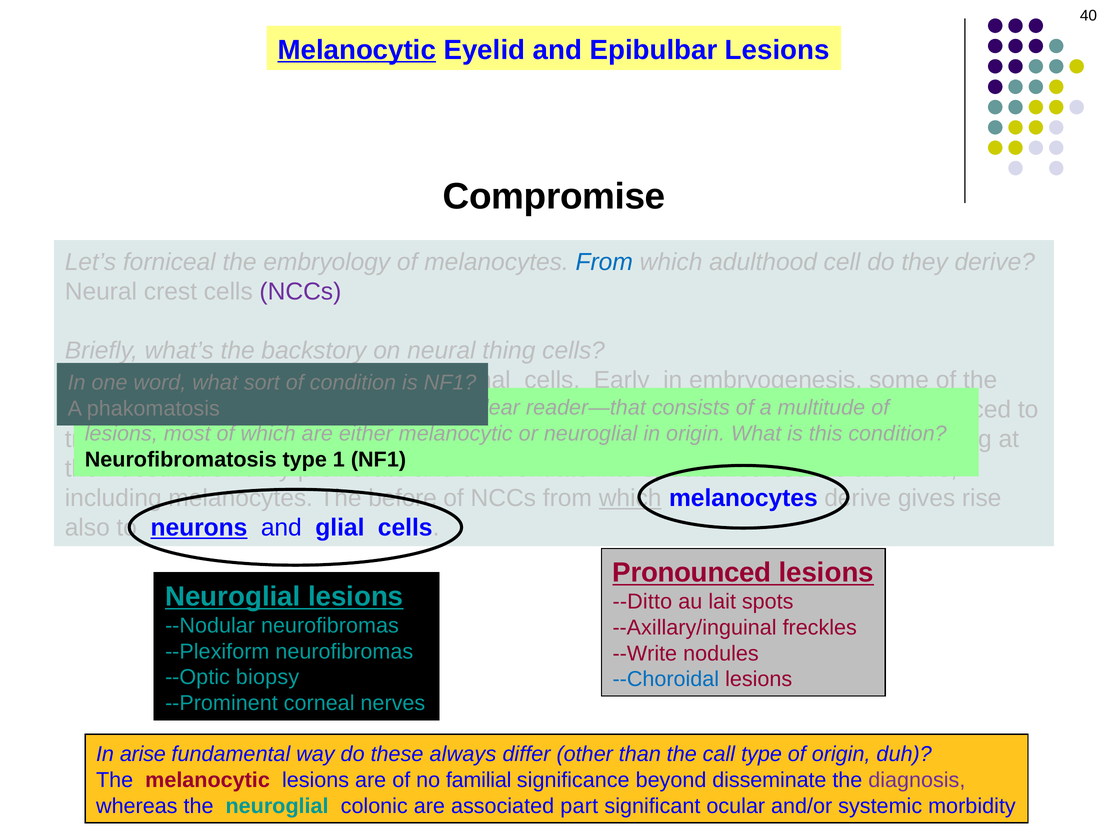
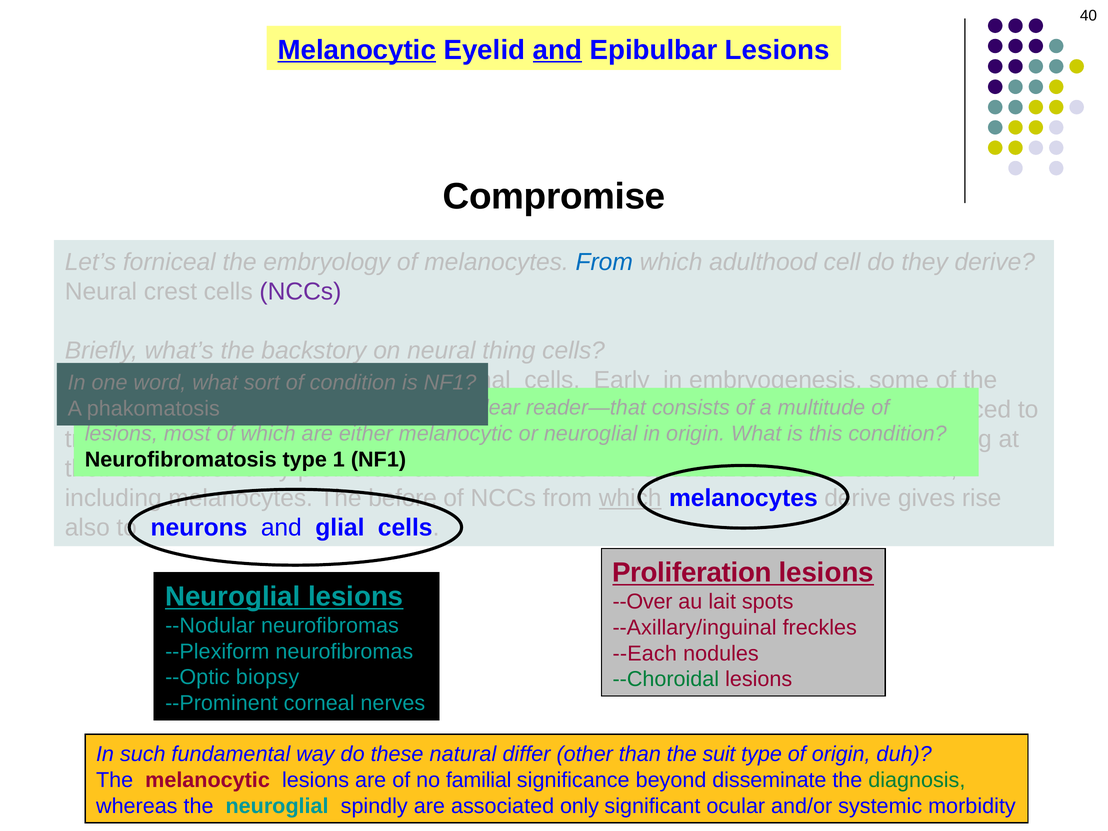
and underline: none -> present (557, 50)
neurons underline: present -> none (199, 528)
Pronounced: Pronounced -> Proliferation (692, 573)
--Ditto: --Ditto -> --Over (643, 602)
--Write: --Write -> --Each (645, 653)
--Choroidal colour: blue -> green (666, 679)
arise: arise -> such (143, 754)
always: always -> natural (463, 754)
call: call -> suit (719, 754)
diagnosis colour: purple -> green (917, 780)
colonic: colonic -> spindly (374, 806)
part: part -> only (579, 806)
